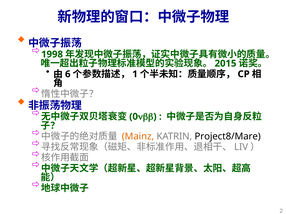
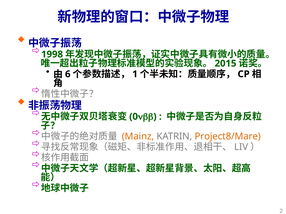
Project8/Mare colour: black -> orange (228, 137)
